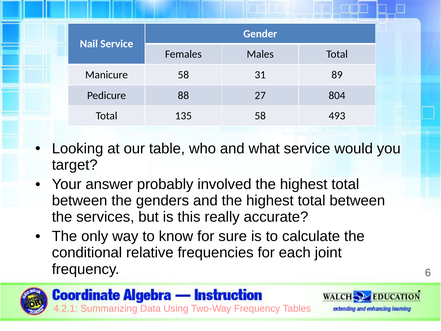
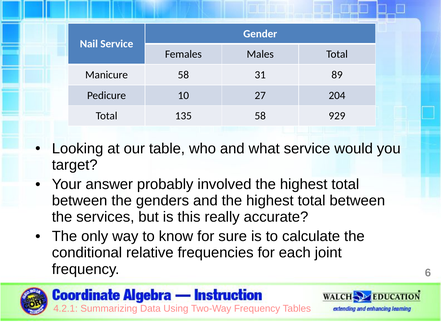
88: 88 -> 10 (183, 95)
804: 804 -> 204 (337, 95)
493: 493 -> 929 (337, 116)
